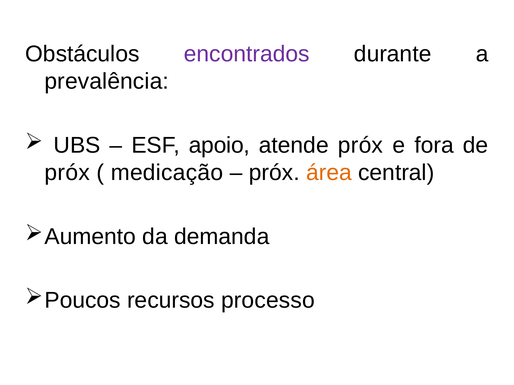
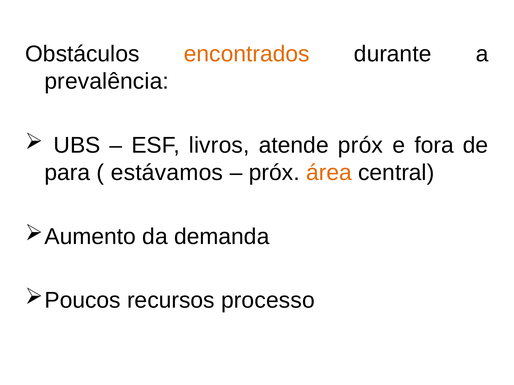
encontrados colour: purple -> orange (247, 54)
apoio: apoio -> livros (219, 145)
próx: próx -> para (67, 173)
medicação: medicação -> estávamos (167, 173)
